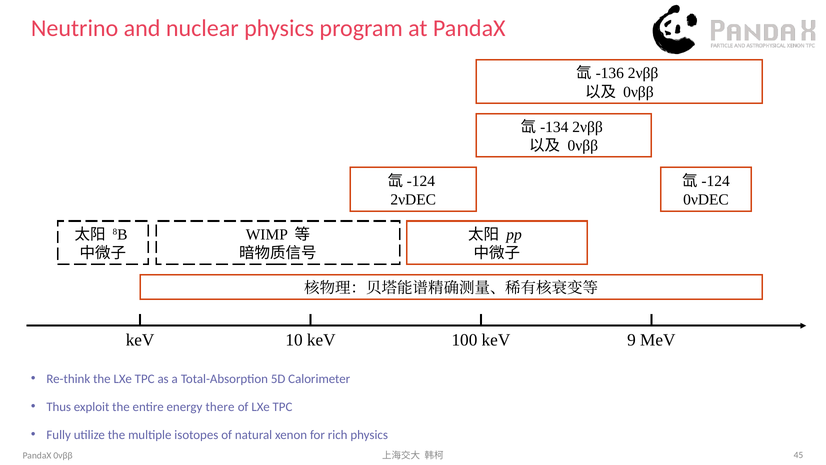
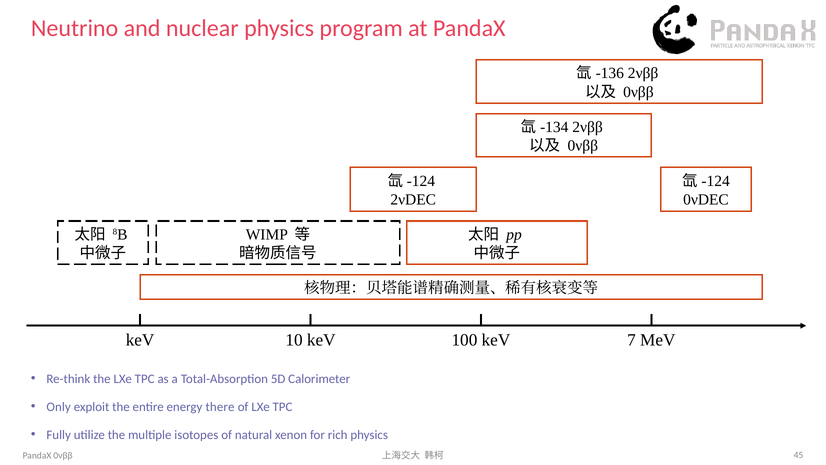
9: 9 -> 7 (632, 340)
Thus: Thus -> Only (59, 406)
